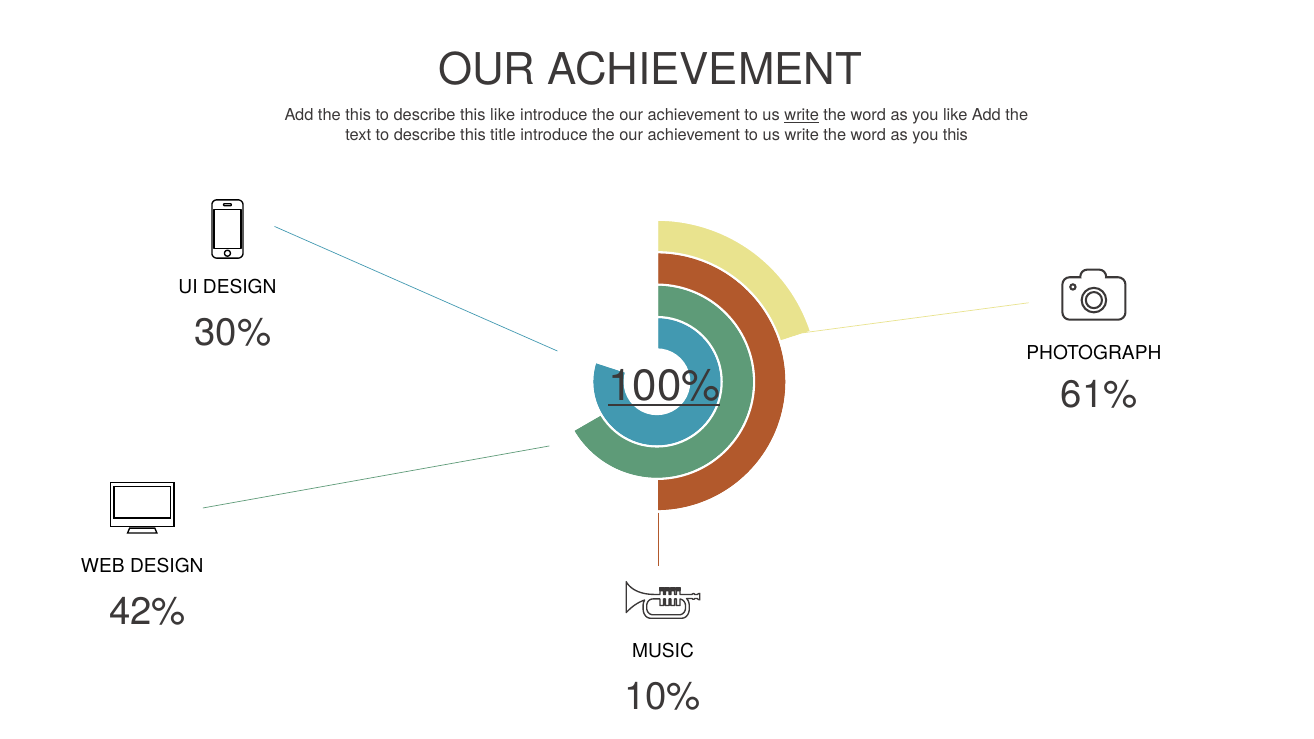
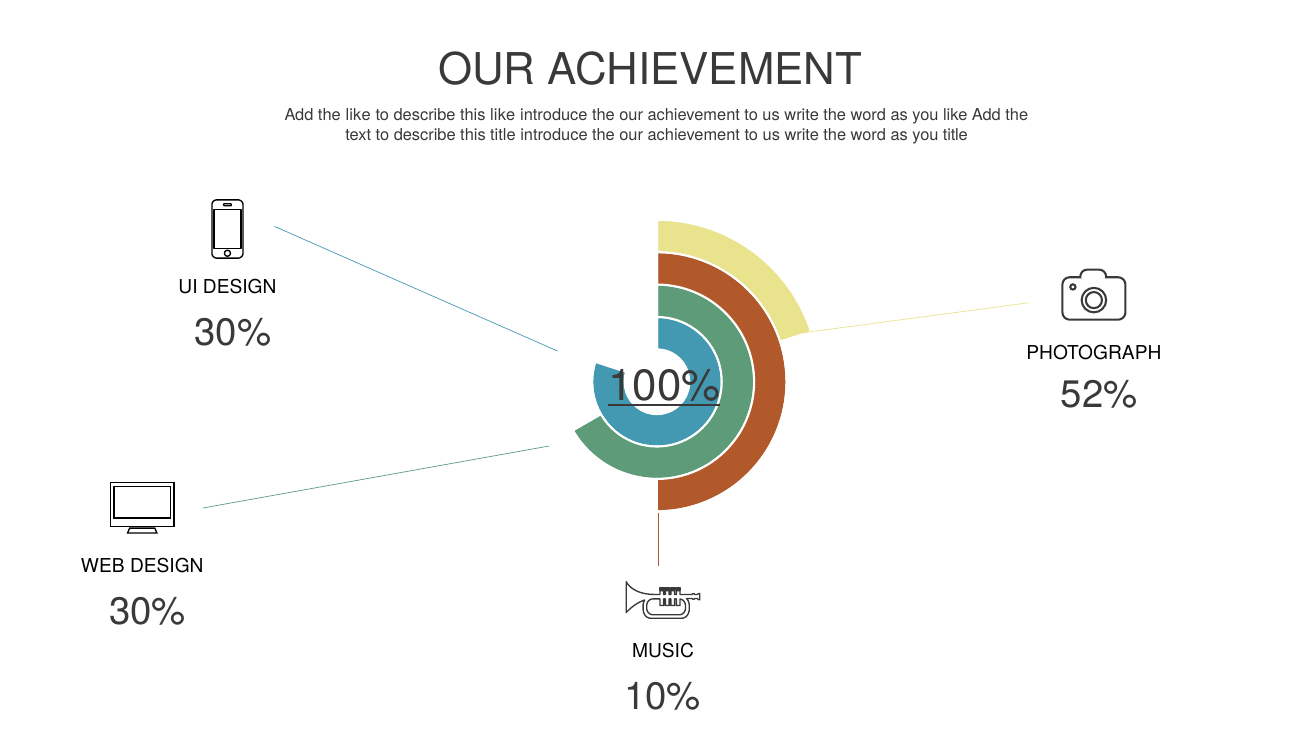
the this: this -> like (358, 115)
write underline: present -> none (802, 115)
you this: this -> title (955, 135)
61%: 61% -> 52% (1099, 395)
42%: 42% -> 30% (148, 612)
